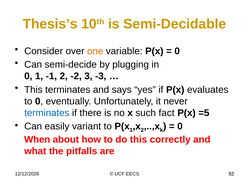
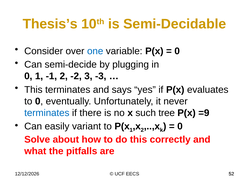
one colour: orange -> blue (95, 51)
fact: fact -> tree (167, 113)
=5: =5 -> =9 (204, 113)
When: When -> Solve (37, 140)
